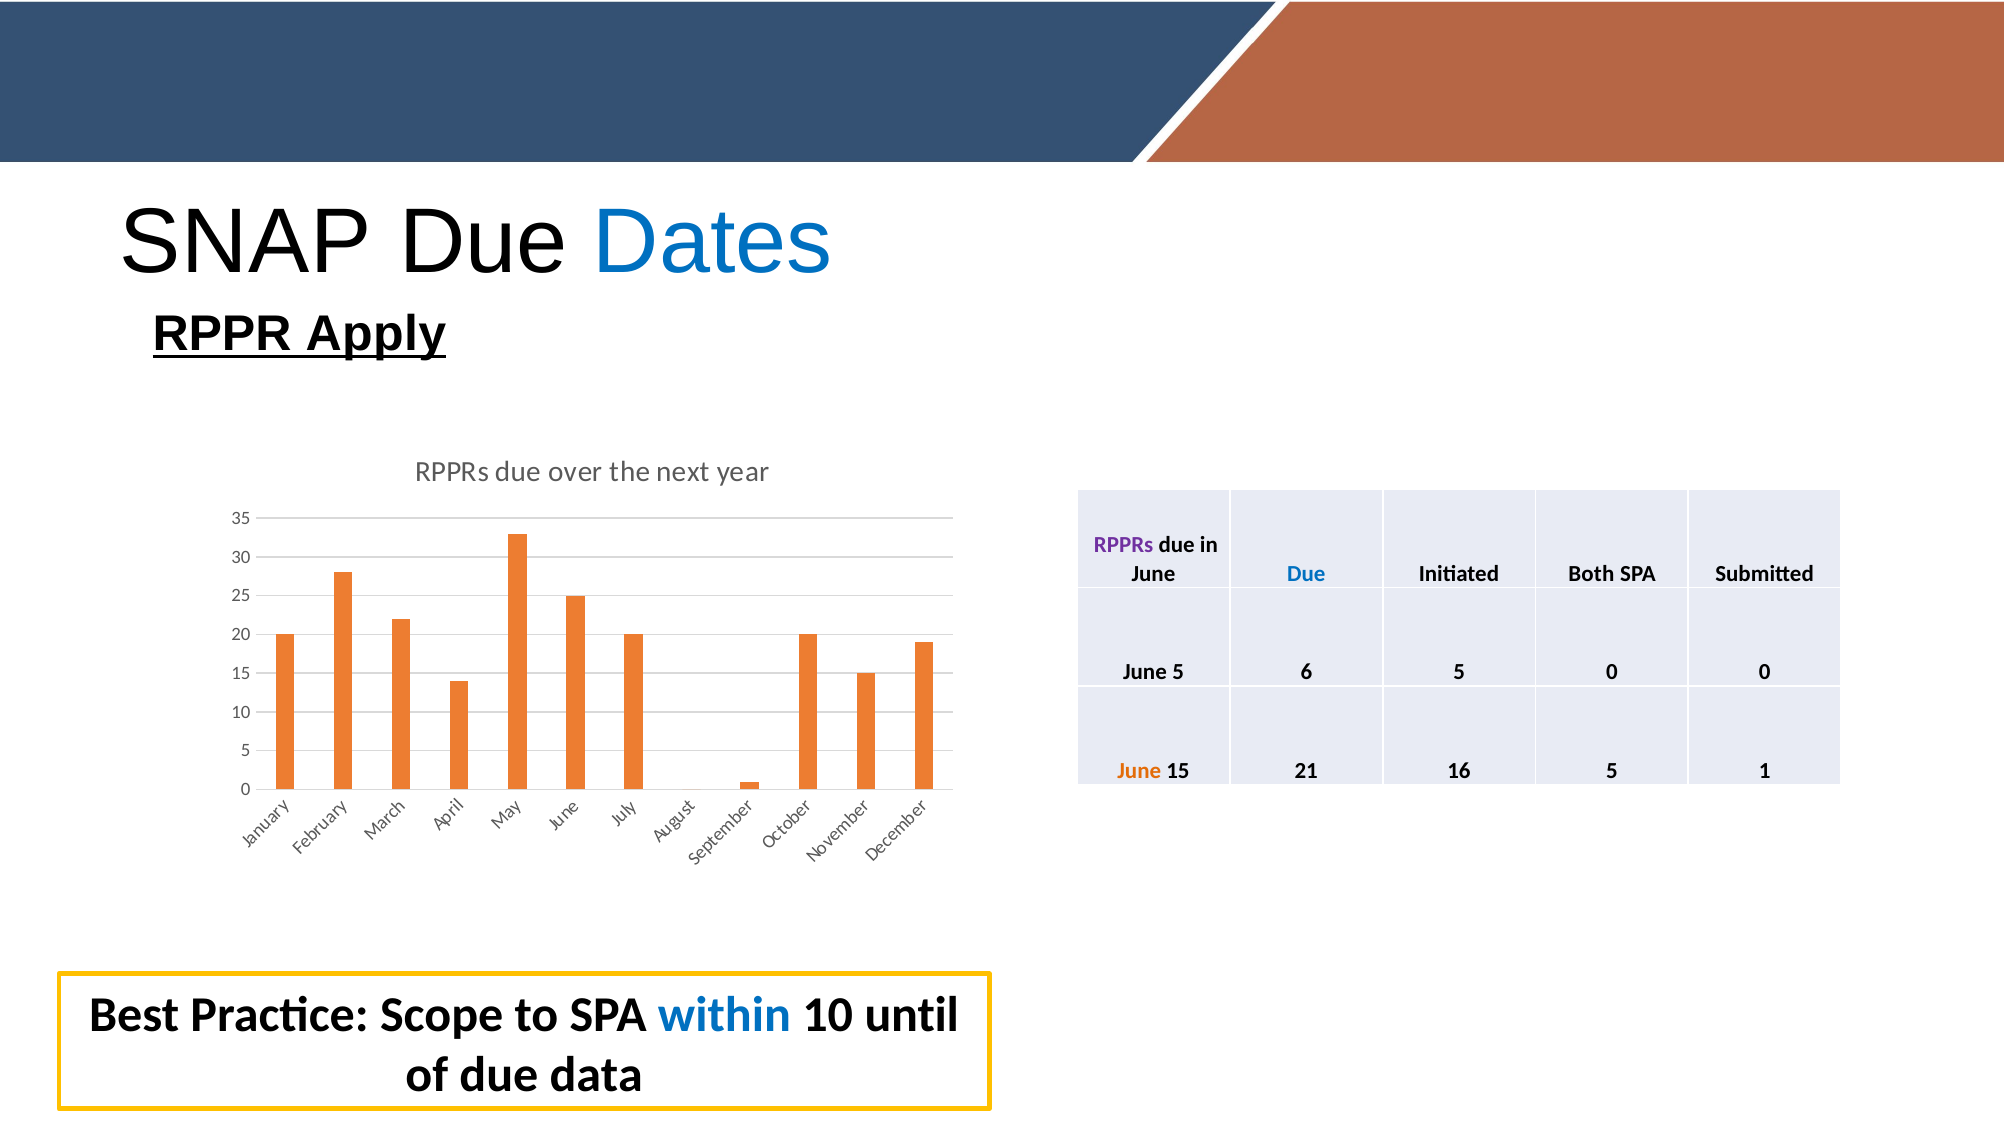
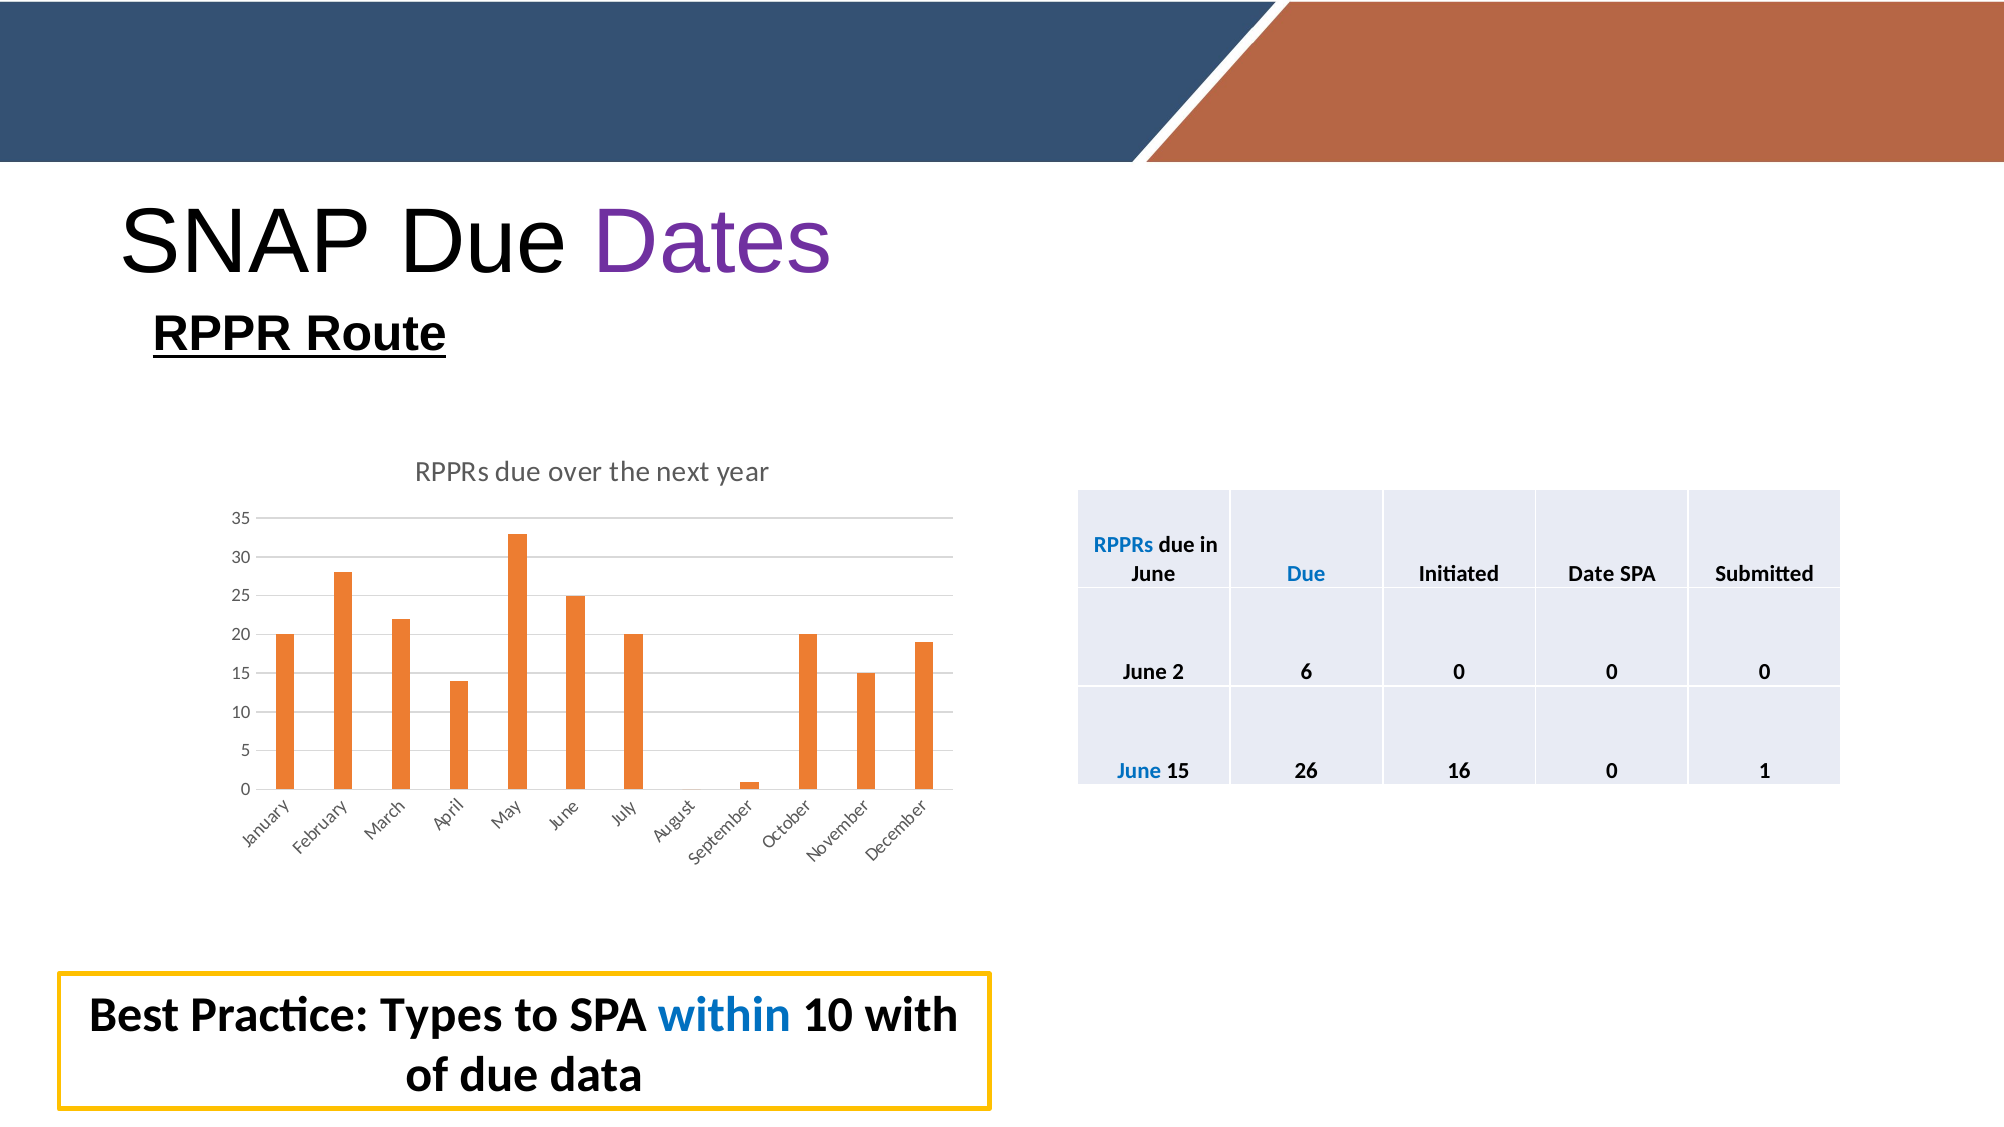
Dates colour: blue -> purple (713, 242)
Apply: Apply -> Route (376, 334)
RPPRs colour: purple -> blue (1124, 545)
Both: Both -> Date (1591, 574)
June 5: 5 -> 2 (1178, 672)
6 5: 5 -> 0 (1459, 672)
June colour: orange -> blue (1139, 771)
21: 21 -> 26 (1306, 771)
16 5: 5 -> 0 (1612, 771)
Scope: Scope -> Types (441, 1015)
until: until -> with (912, 1015)
